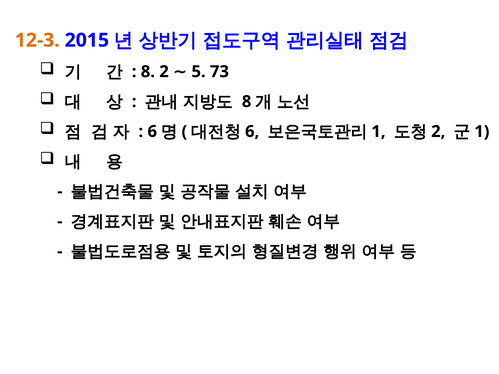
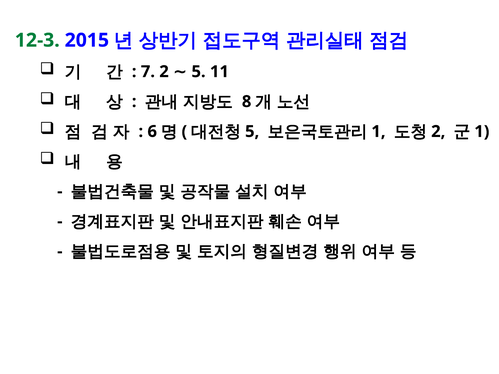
12-3 colour: orange -> green (37, 40)
8: 8 -> 7 (148, 72)
73: 73 -> 11 (219, 72)
6: 6 -> 5 (252, 132)
